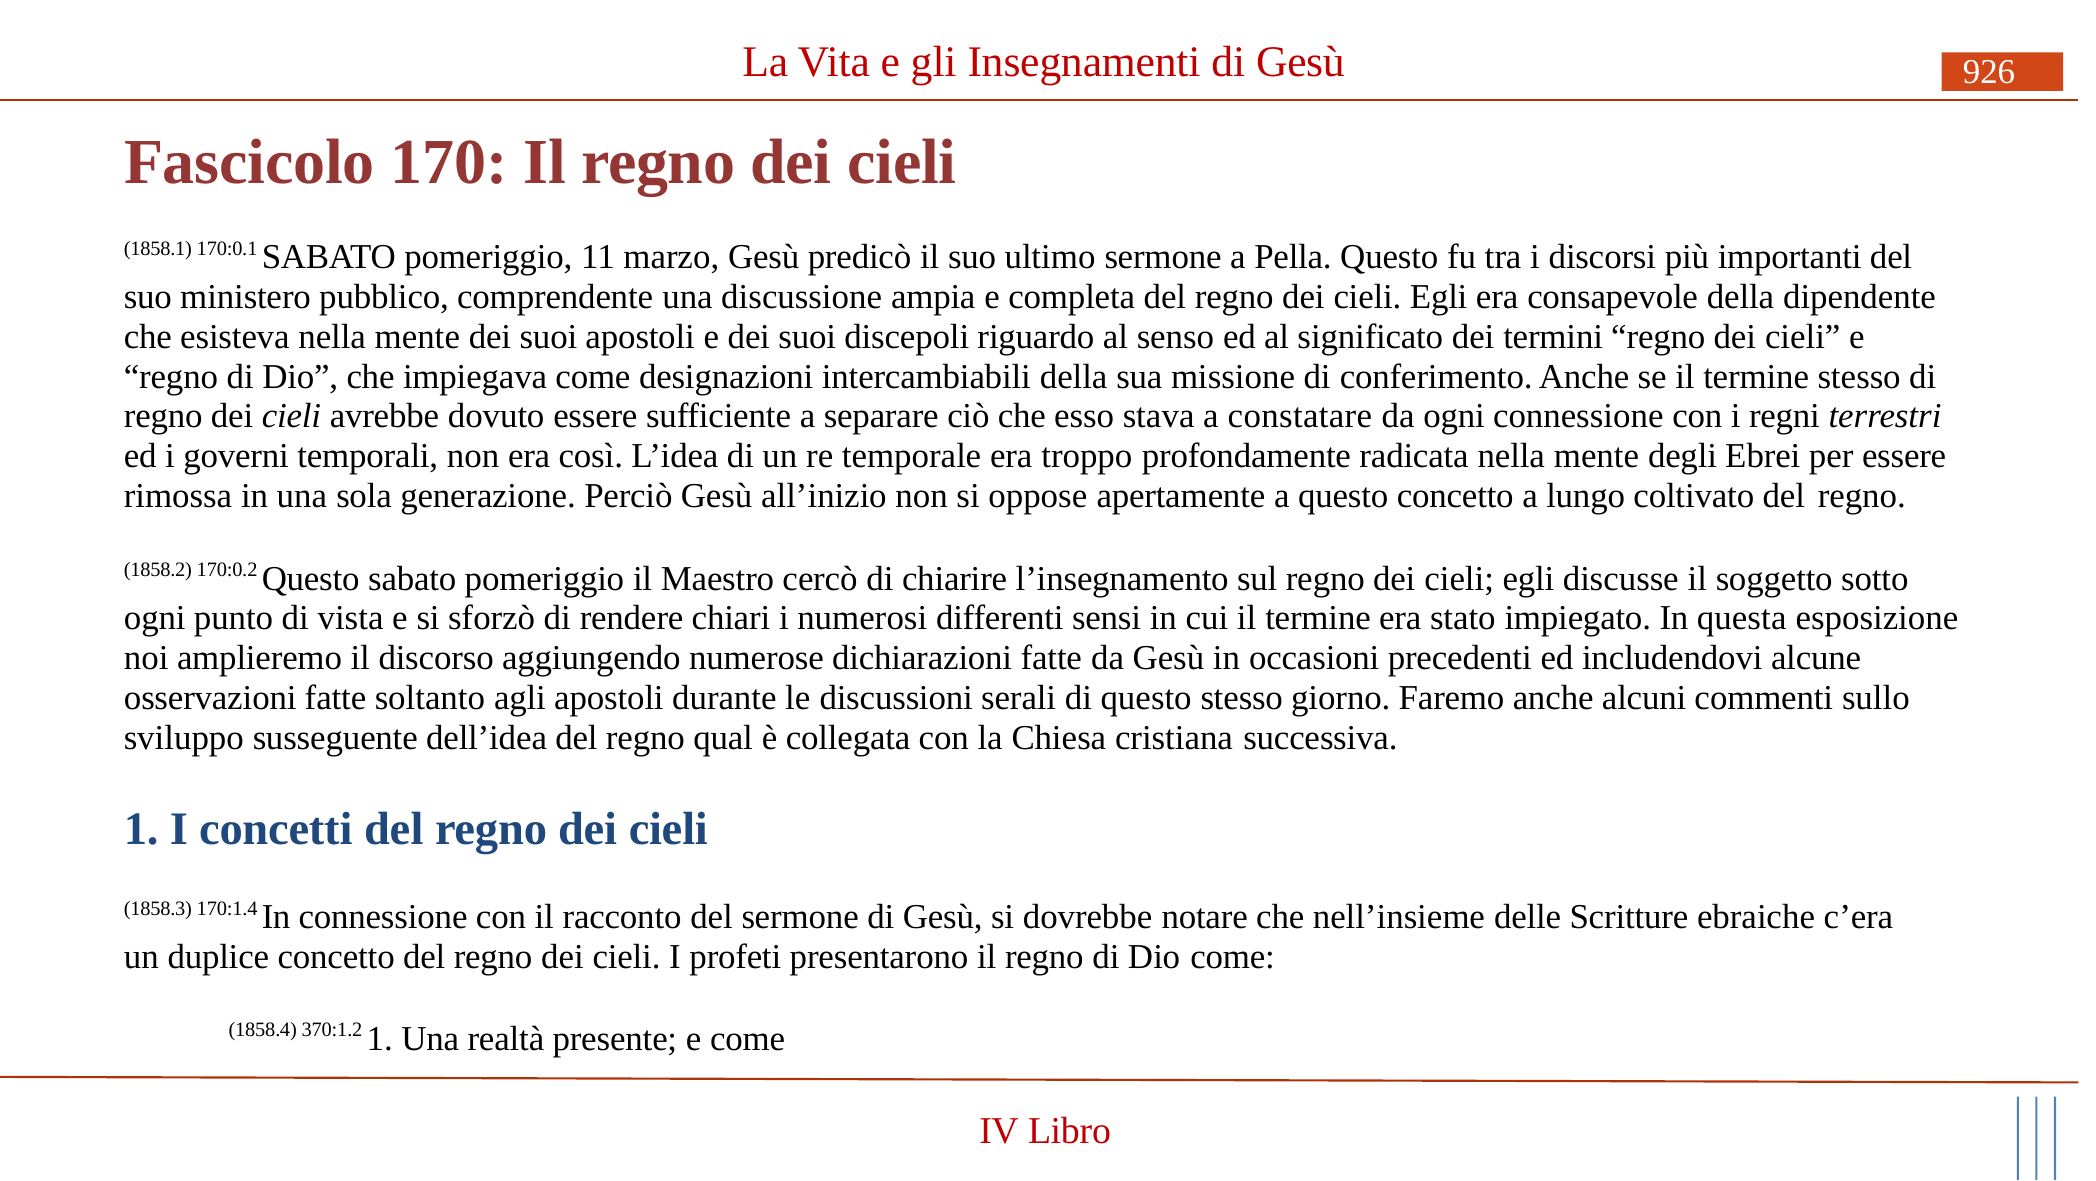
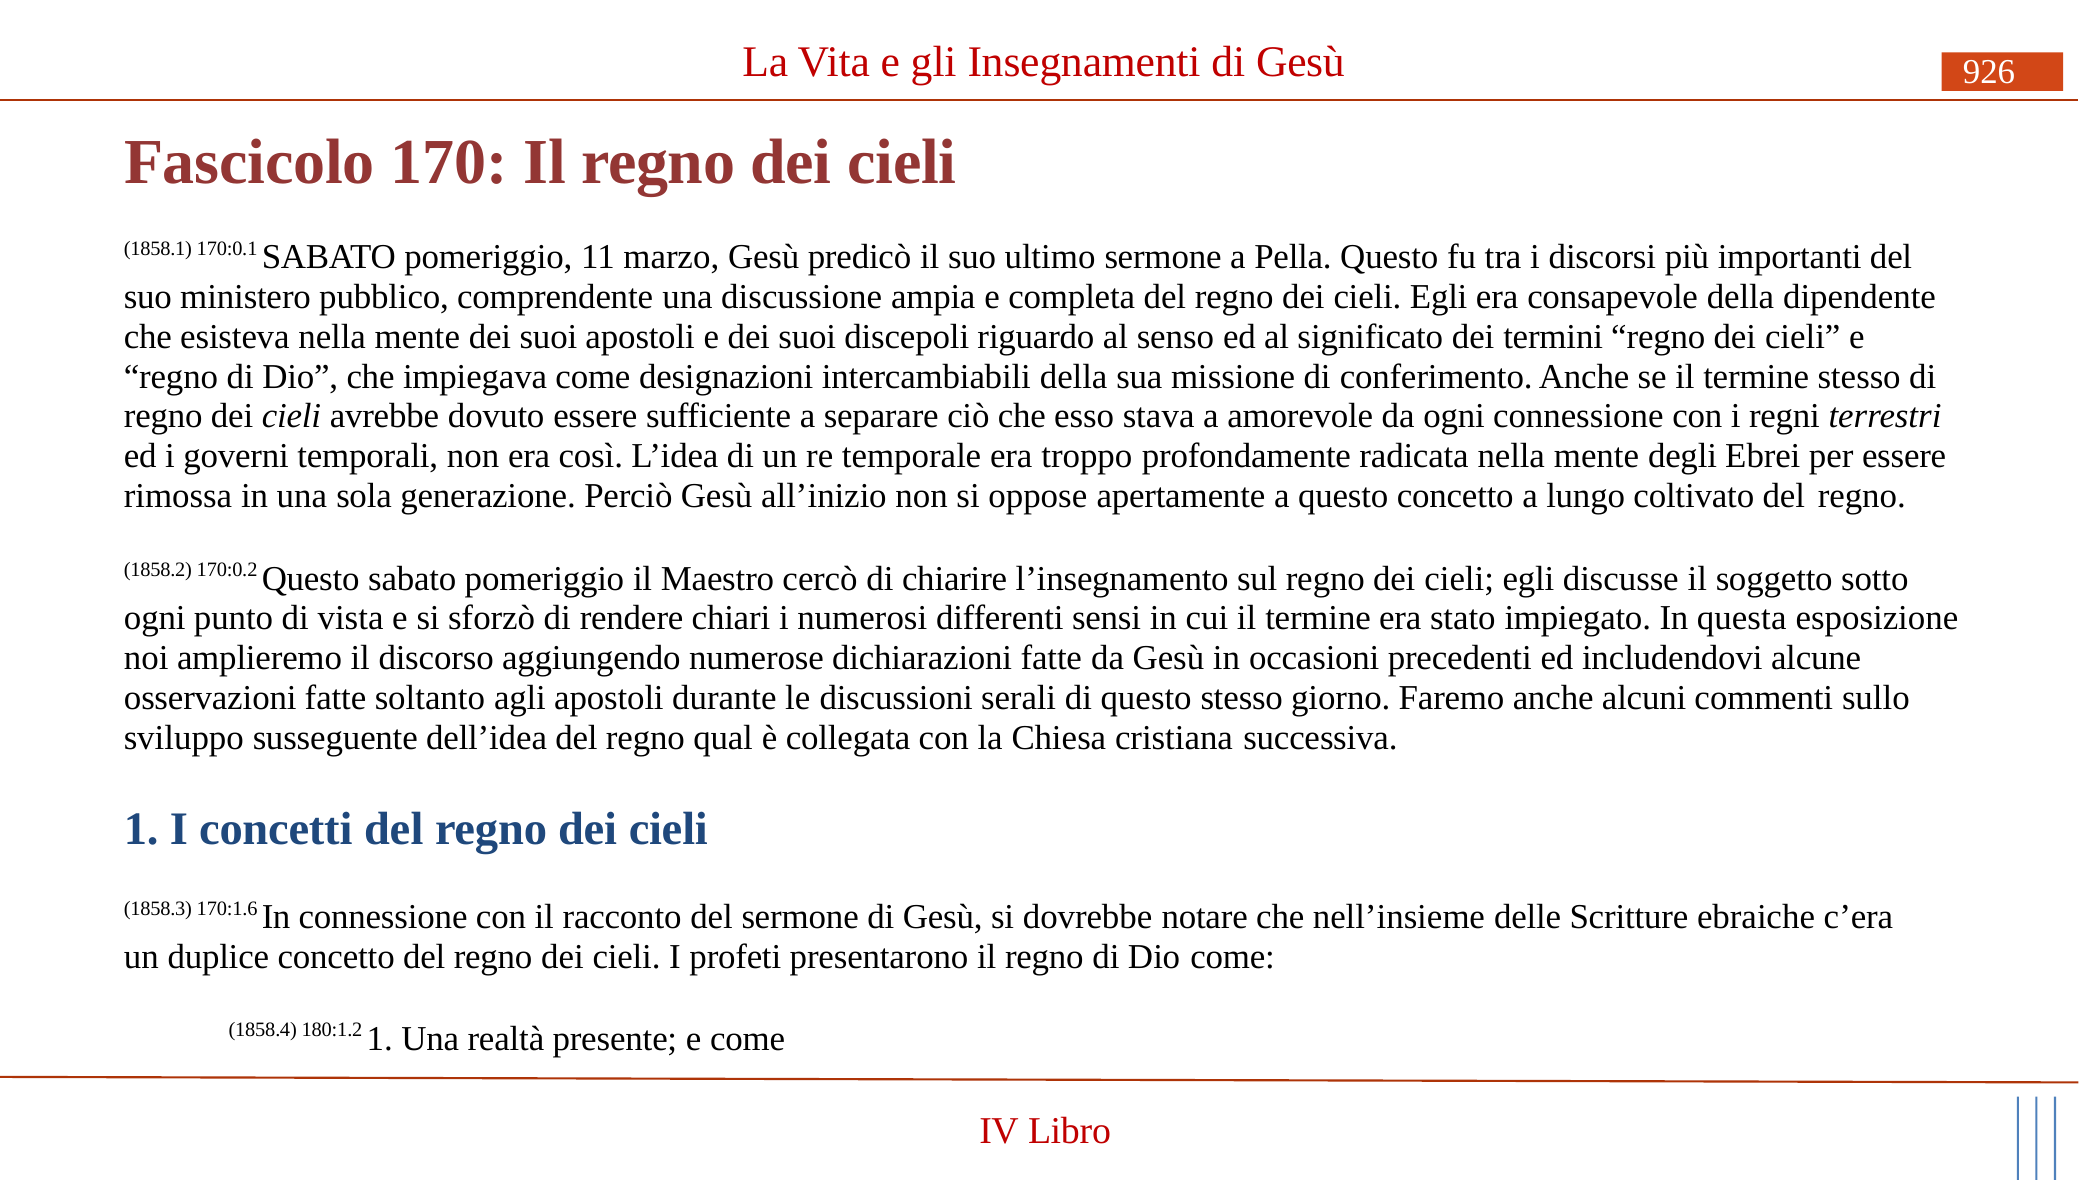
constatare: constatare -> amorevole (1300, 416)
170:1.4: 170:1.4 -> 170:1.6 (227, 908)
370:1.2: 370:1.2 -> 180:1.2 (332, 1030)
